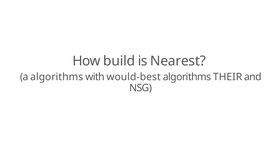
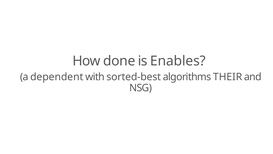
build: build -> done (119, 61)
Nearest: Nearest -> Enables (178, 61)
a algorithms: algorithms -> dependent (57, 77)
would-best: would-best -> sorted-best (134, 77)
